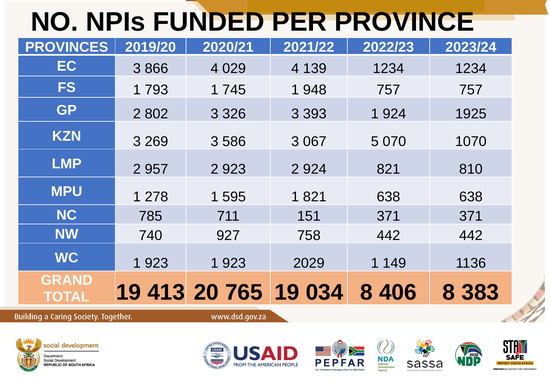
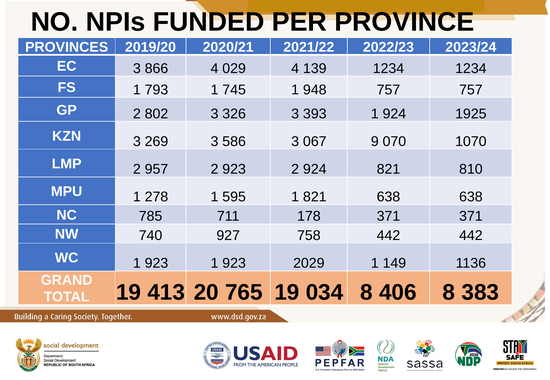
5: 5 -> 9 (375, 142)
151: 151 -> 178 (309, 217)
